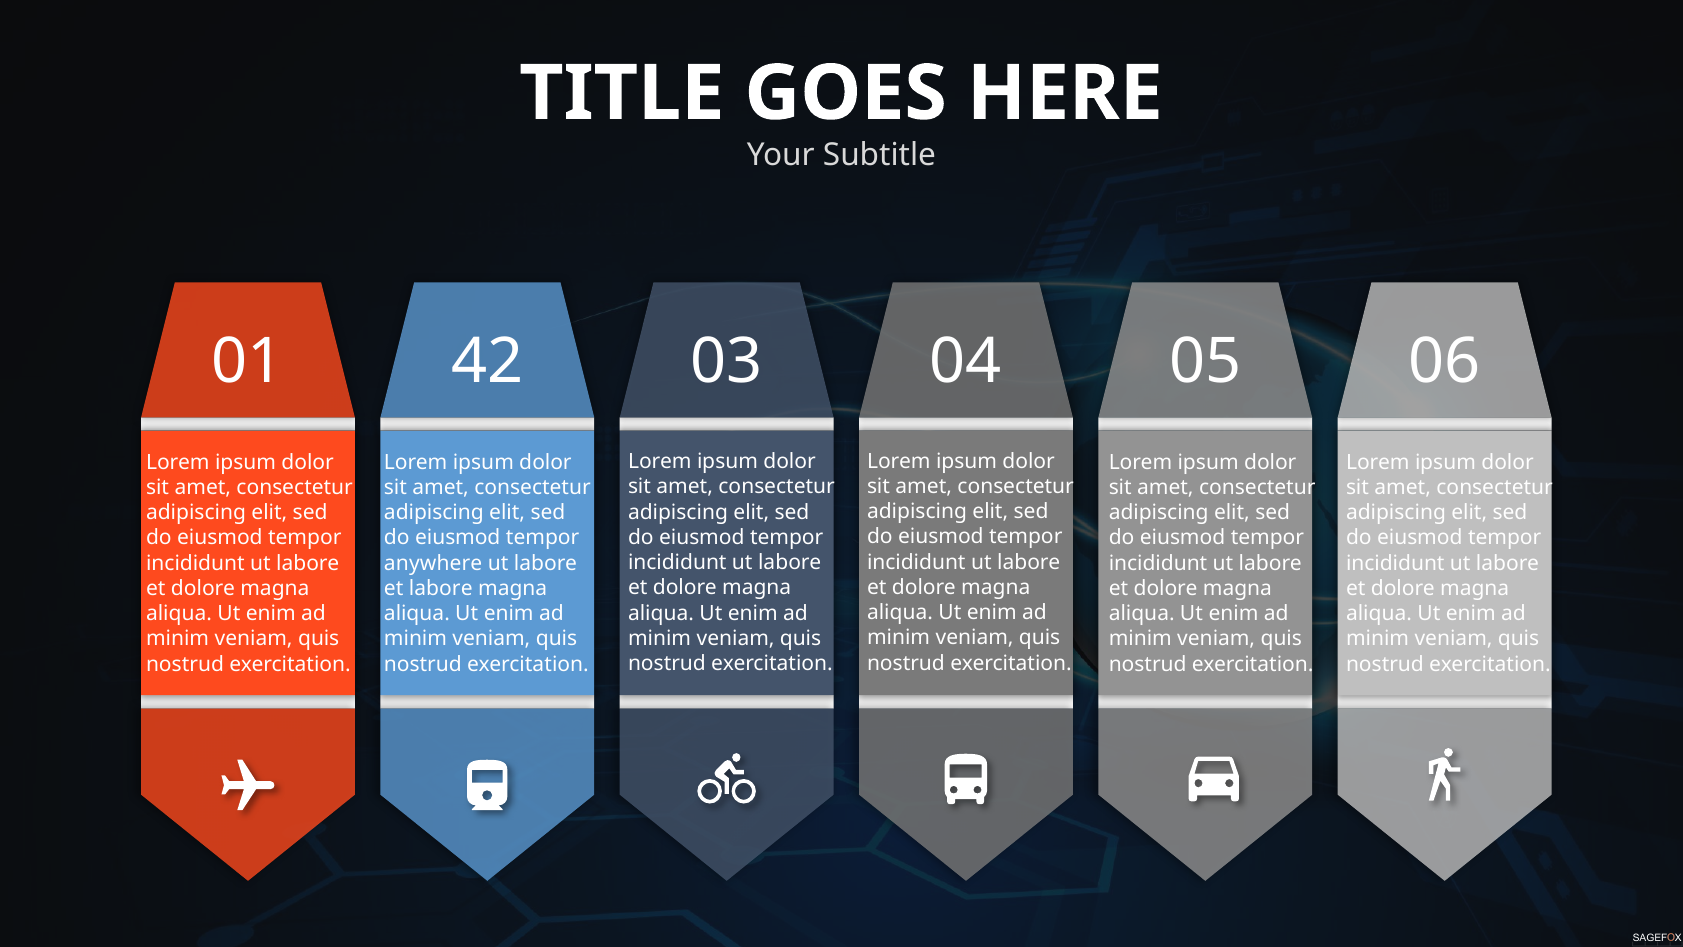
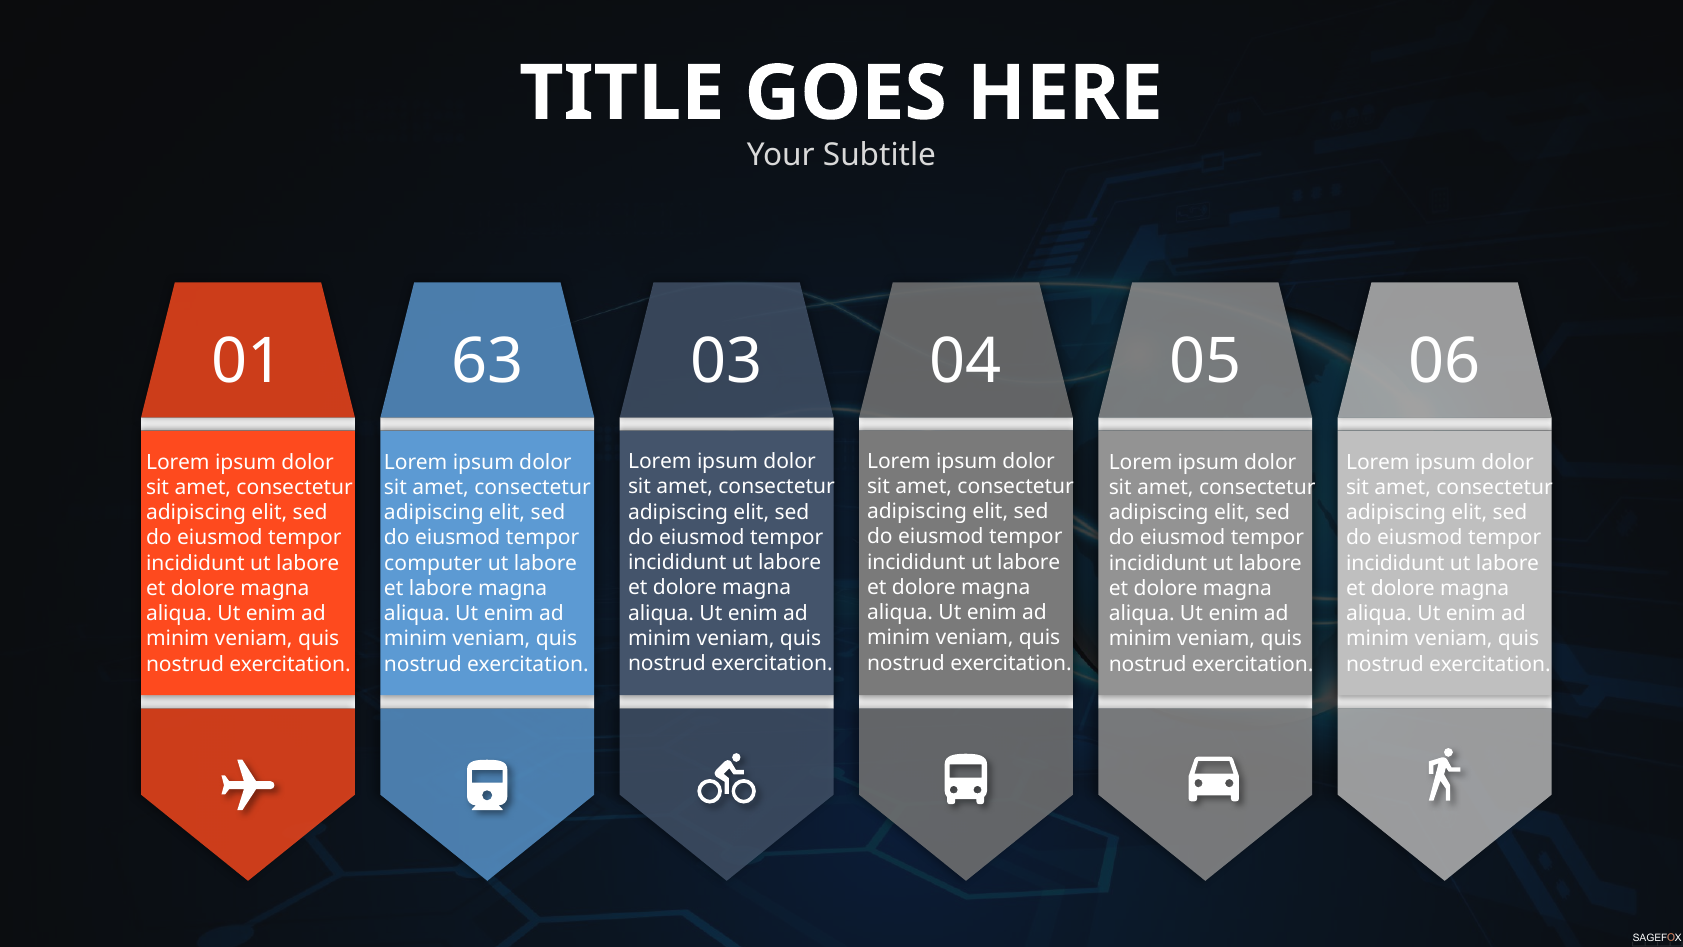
42: 42 -> 63 (487, 361)
anywhere: anywhere -> computer (433, 563)
